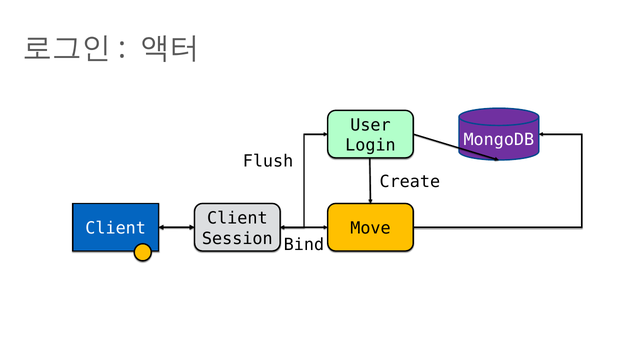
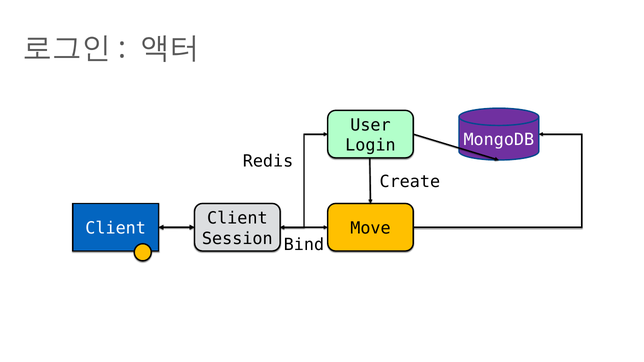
Flush: Flush -> Redis (268, 161)
